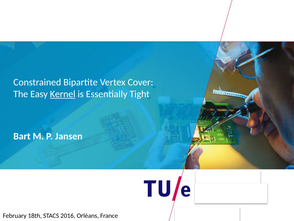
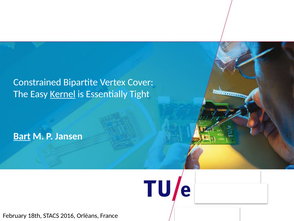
Bart underline: none -> present (22, 136)
